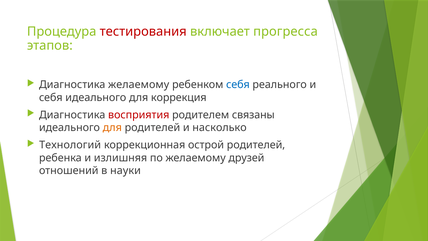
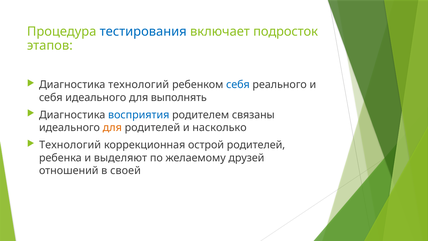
тестирования colour: red -> blue (143, 32)
прогресса: прогресса -> подросток (286, 32)
Диагностика желаемому: желаемому -> технологий (139, 85)
коррекция: коррекция -> выполнять (179, 97)
восприятия colour: red -> blue (139, 115)
излишняя: излишняя -> выделяют (120, 158)
науки: науки -> своей (125, 171)
